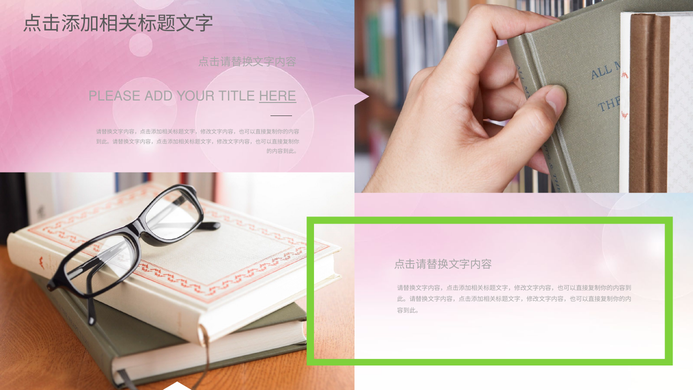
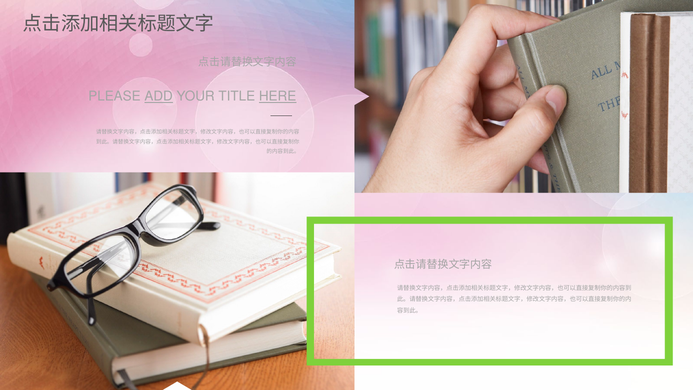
ADD underline: none -> present (159, 96)
